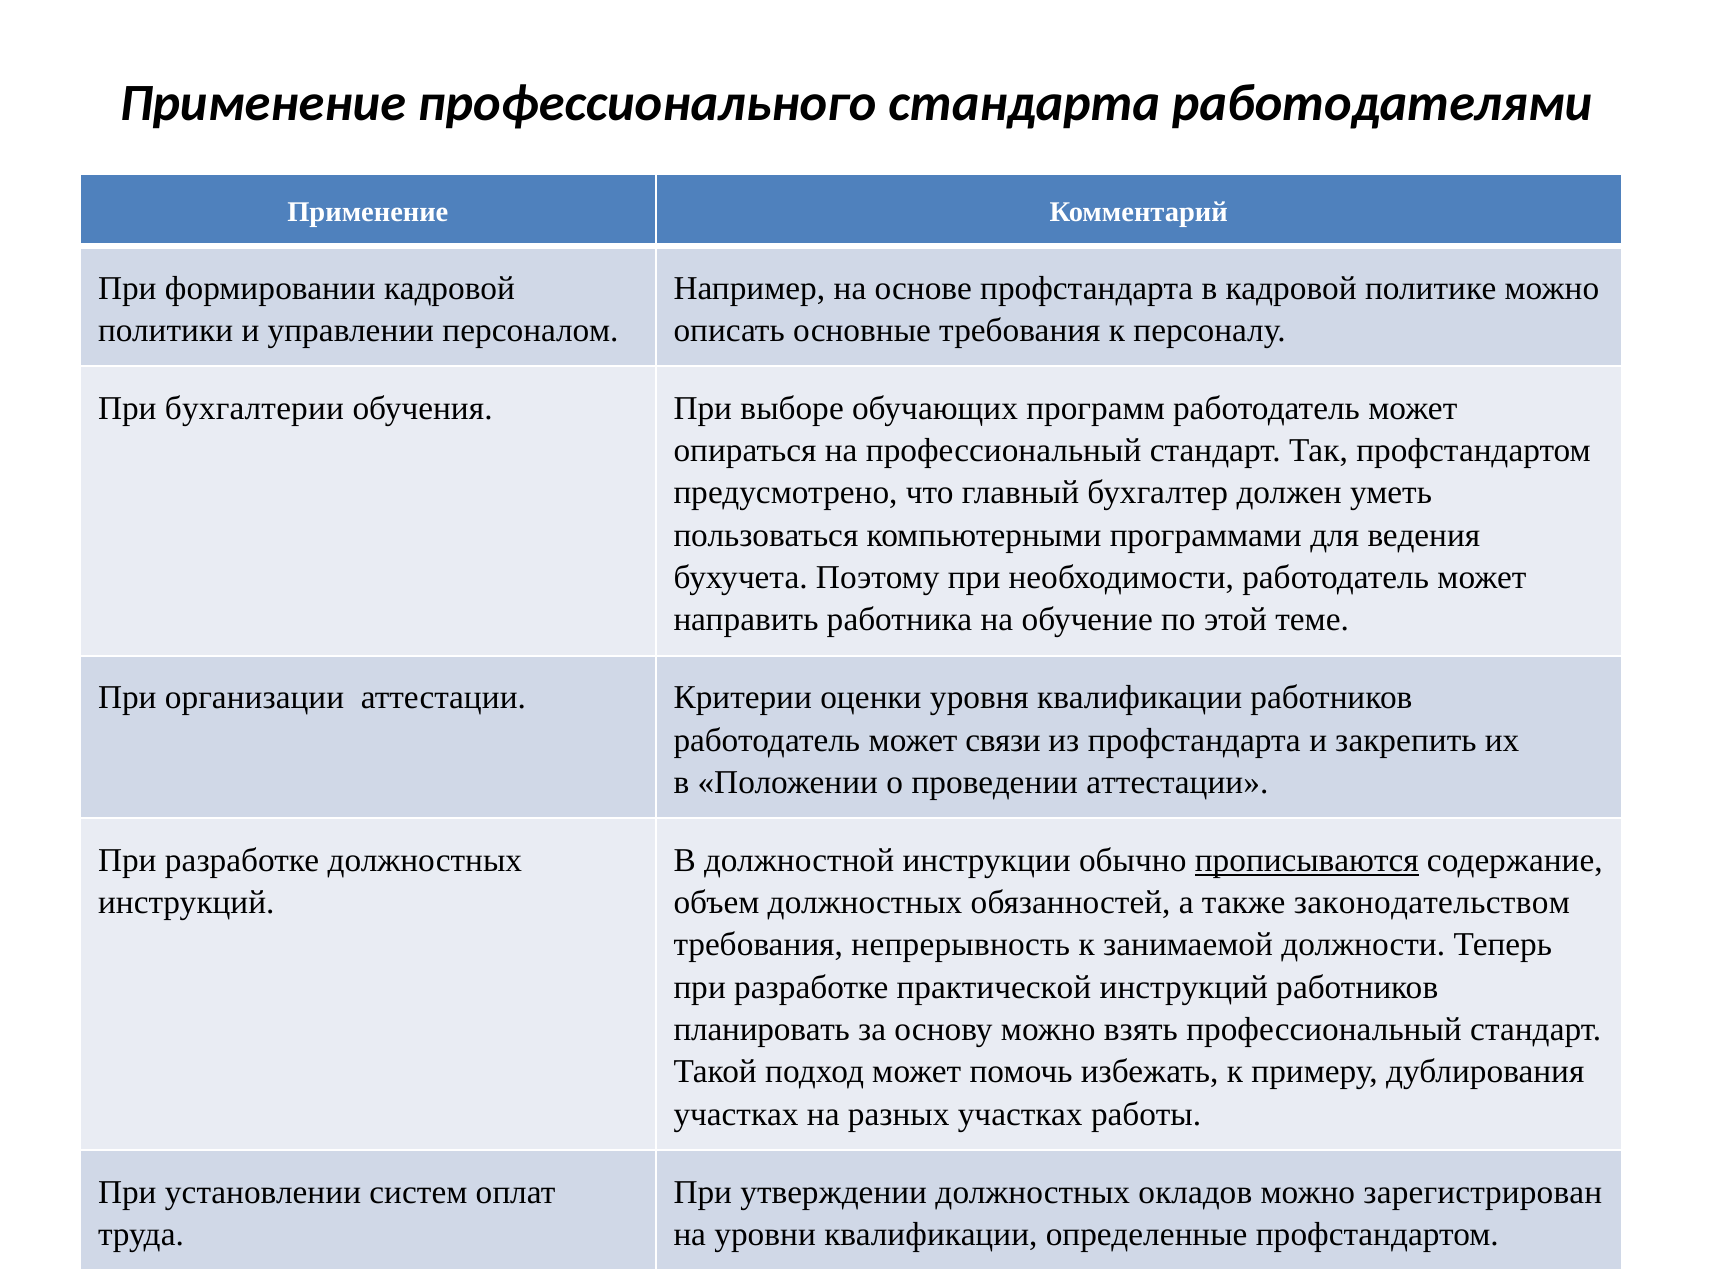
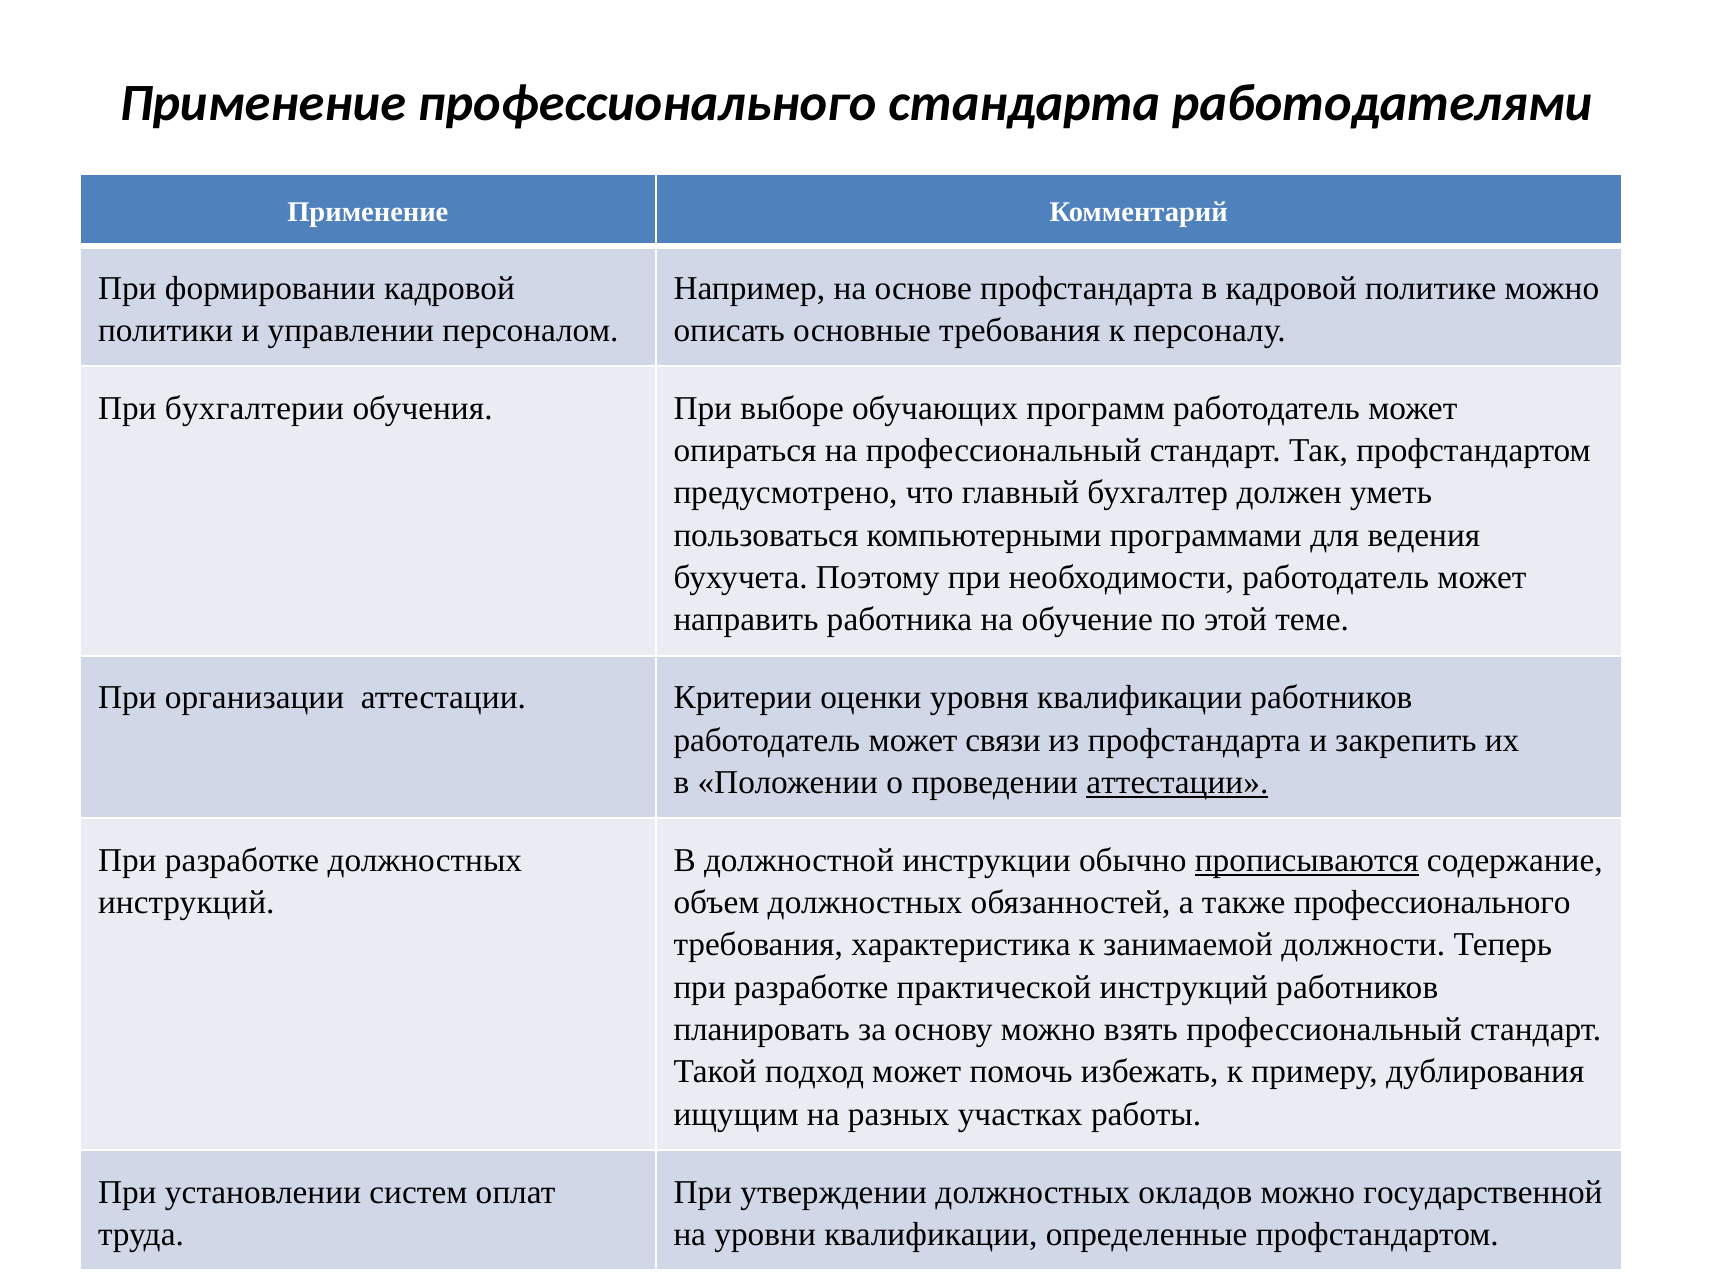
аттестации underline: none -> present (1177, 782)
также законодательством: законодательством -> профессионального (1432, 902)
непрерывность: непрерывность -> характеристика (961, 945)
участках: участках -> ищущим (736, 1114)
зарегистрирован: зарегистрирован -> государственной (1483, 1192)
